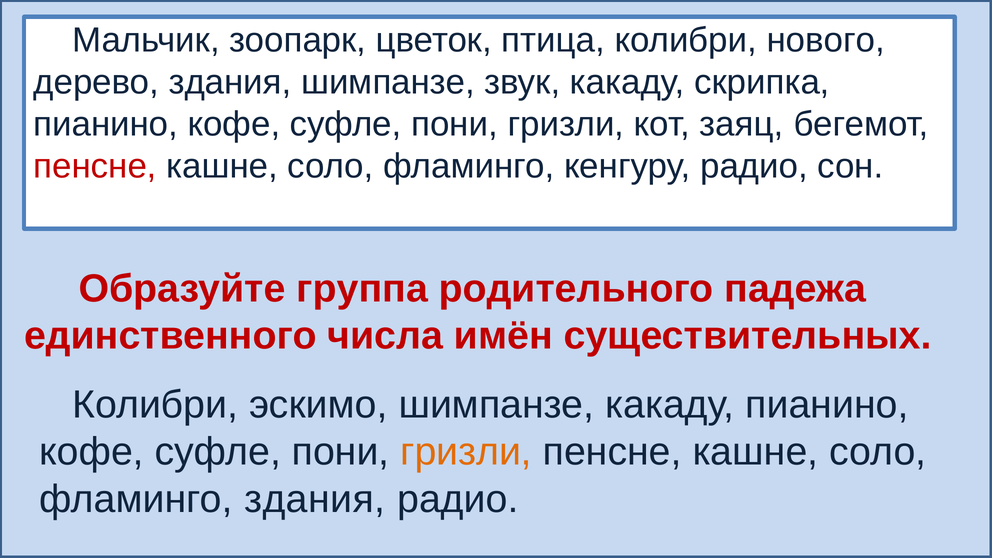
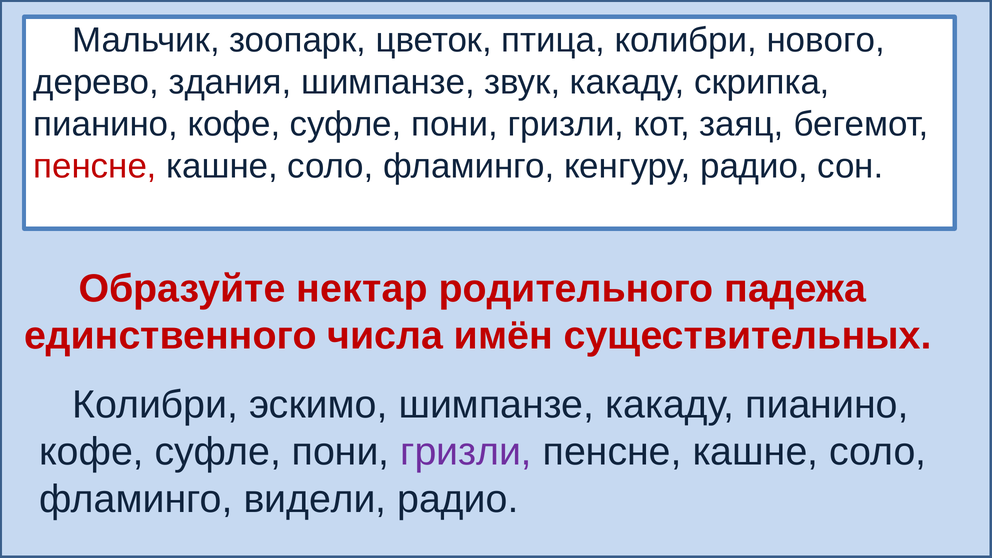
группа: группа -> нектар (362, 289)
гризли colour: orange -> purple (466, 452)
фламинго здания: здания -> видели (315, 499)
